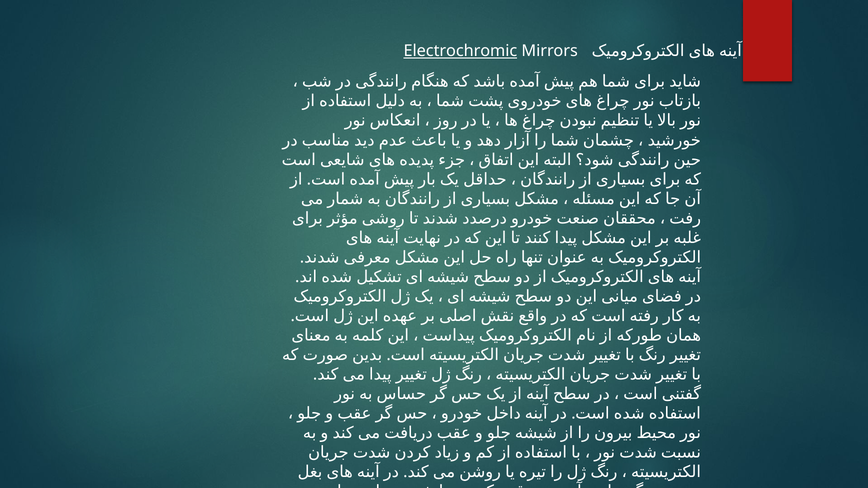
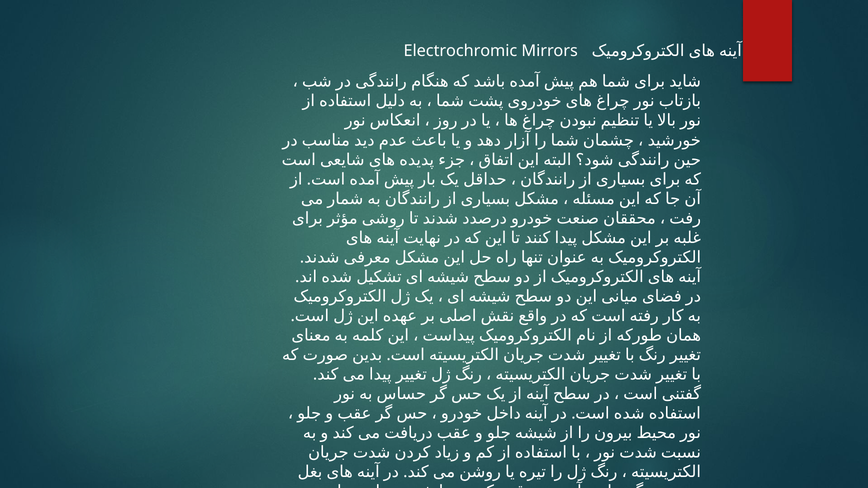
Electrochromic underline: present -> none (460, 51)
